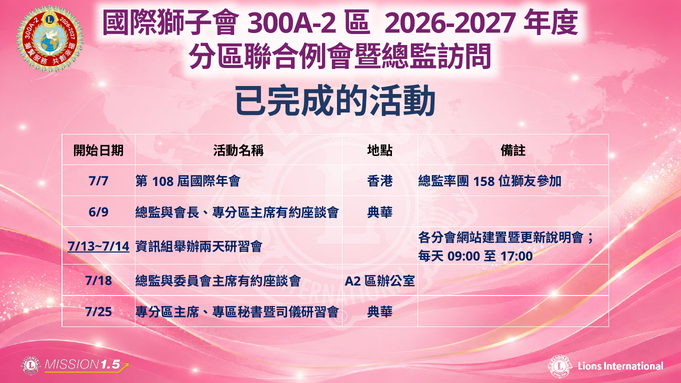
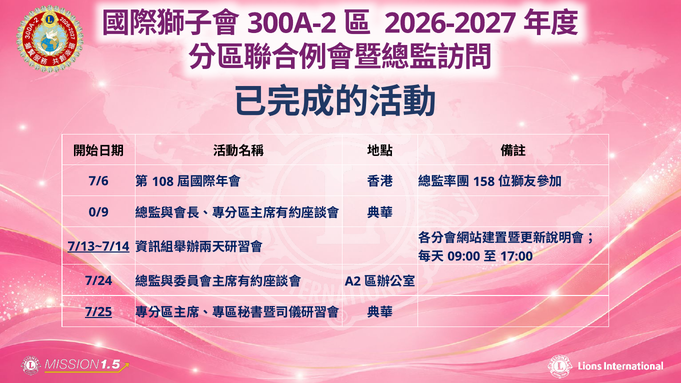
7/7: 7/7 -> 7/6 (99, 181)
6/9: 6/9 -> 0/9 (99, 212)
7/18: 7/18 -> 7/24 (99, 281)
7/25 underline: none -> present (99, 312)
